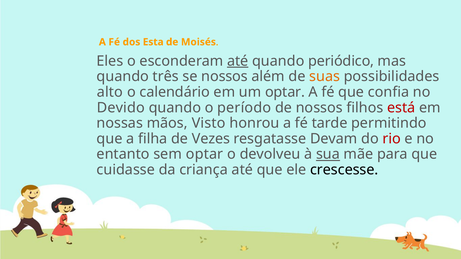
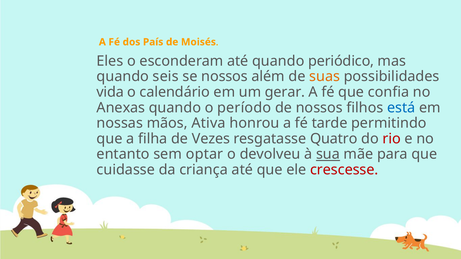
Esta: Esta -> País (153, 42)
até underline: present -> none (238, 61)
três: três -> seis (166, 77)
alto: alto -> vida (110, 92)
um optar: optar -> gerar (285, 92)
Devido: Devido -> Anexas (121, 108)
está colour: red -> blue (401, 108)
Visto: Visto -> Ativa (209, 123)
Devam: Devam -> Quatro (334, 139)
crescesse colour: black -> red (344, 170)
